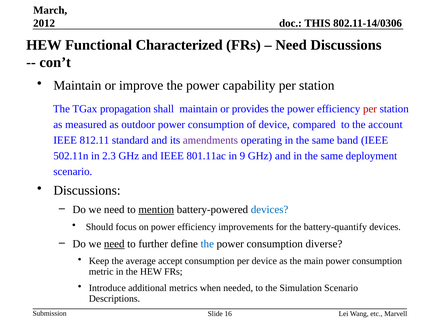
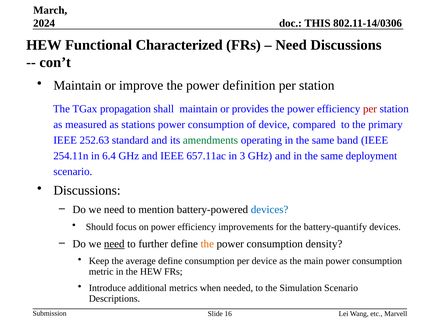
2012: 2012 -> 2024 (44, 23)
capability: capability -> definition (249, 86)
outdoor: outdoor -> stations (138, 125)
account: account -> primary (385, 125)
812.11: 812.11 -> 252.63 (94, 140)
amendments colour: purple -> green (210, 140)
502.11n: 502.11n -> 254.11n (71, 156)
2.3: 2.3 -> 6.4 (109, 156)
801.11ac: 801.11ac -> 657.11ac (206, 156)
9: 9 -> 3 (242, 156)
mention underline: present -> none (156, 210)
the colour: blue -> orange (207, 244)
diverse: diverse -> density (324, 244)
average accept: accept -> define (170, 261)
